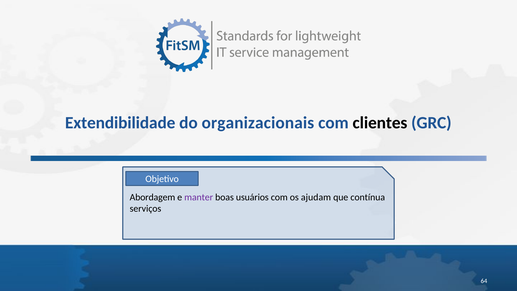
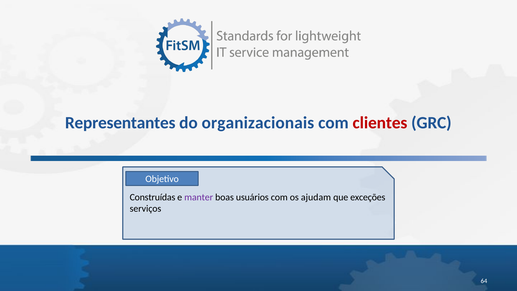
Extendibilidade: Extendibilidade -> Representantes (120, 123)
clientes colour: black -> red (380, 123)
Abordagem: Abordagem -> Construídas (152, 197)
contínua: contínua -> exceções (368, 197)
